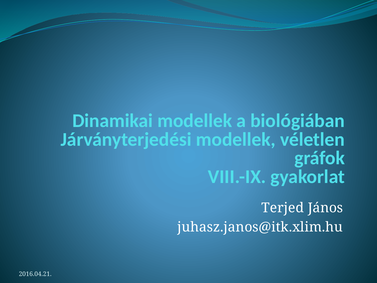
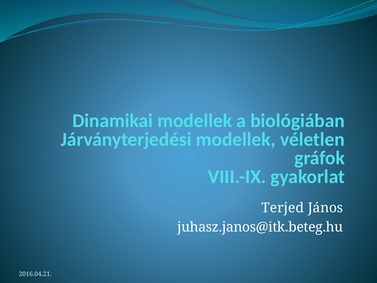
juhasz.janos@itk.xlim.hu: juhasz.janos@itk.xlim.hu -> juhasz.janos@itk.beteg.hu (260, 227)
